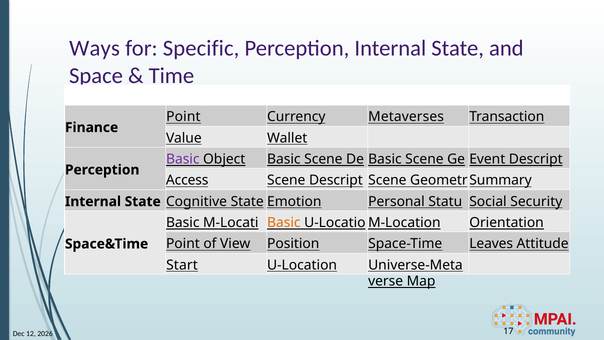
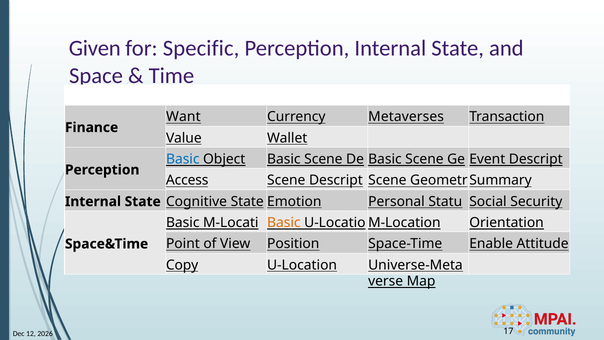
Ways: Ways -> Given (95, 48)
Point: Point -> Want (183, 117)
Basic colour: purple -> blue (183, 159)
Leaves: Leaves -> Enable (491, 244)
Start: Start -> Copy (182, 265)
